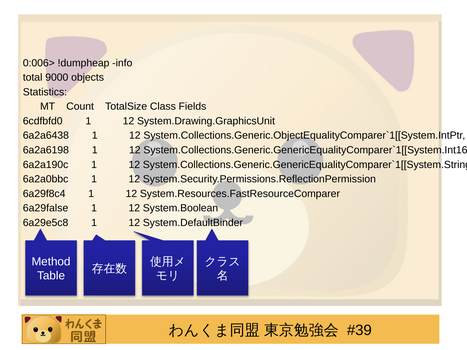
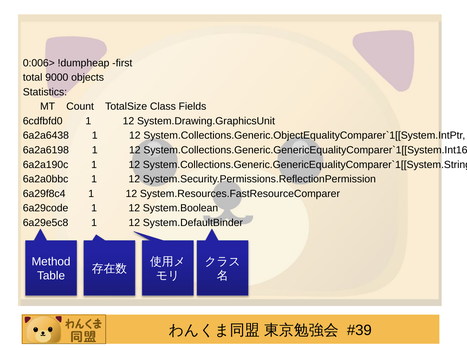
info: info -> first (122, 63)
6a29false: 6a29false -> 6a29code (46, 208)
